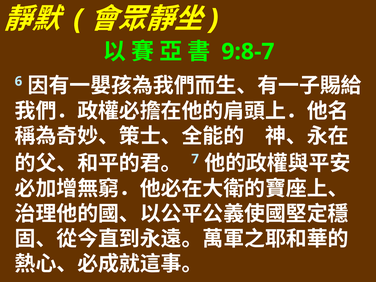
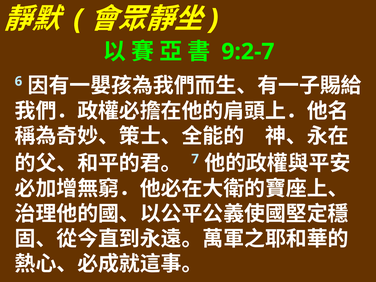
9:8-7: 9:8-7 -> 9:2-7 (248, 52)
